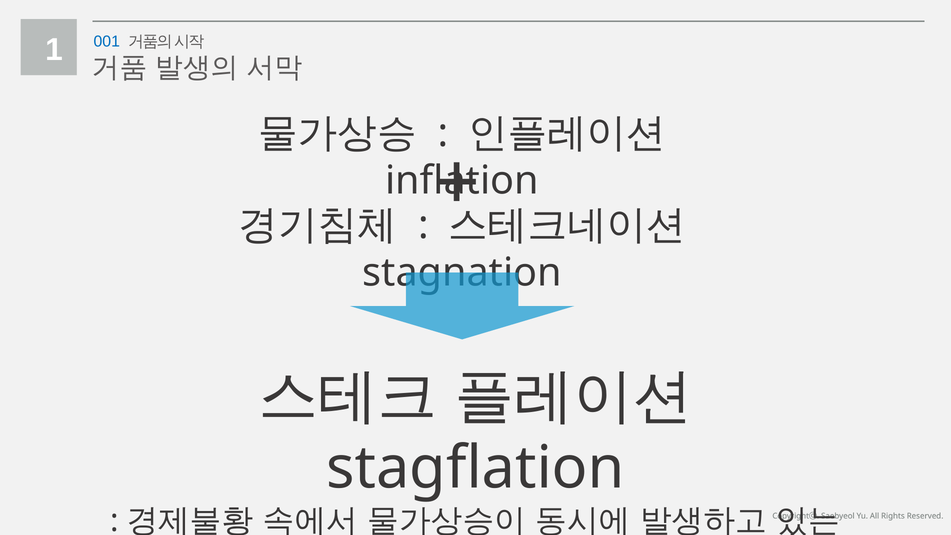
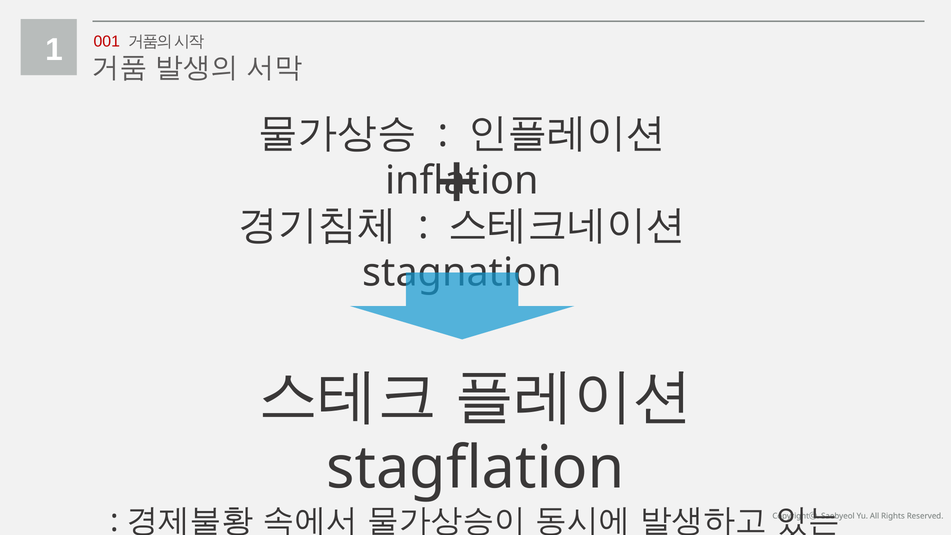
001 colour: blue -> red (107, 42)
